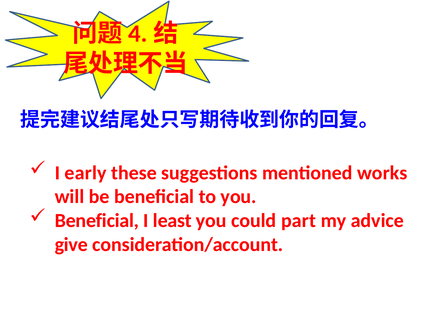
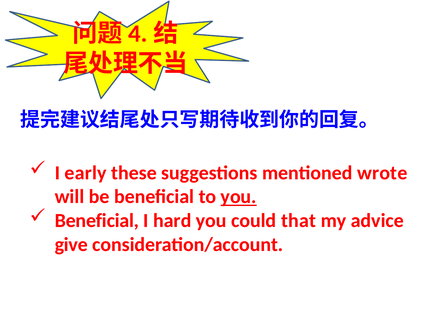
works: works -> wrote (382, 173)
you underline: none -> present (239, 197)
least: least -> hard (172, 221)
part: part -> that (299, 221)
